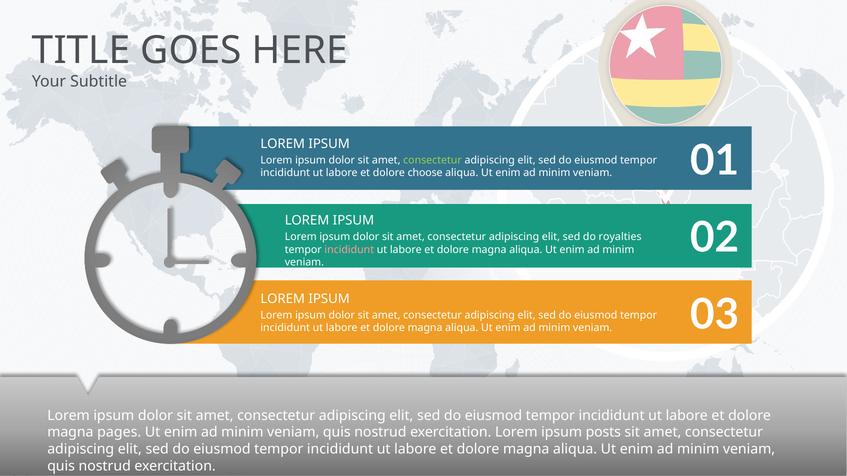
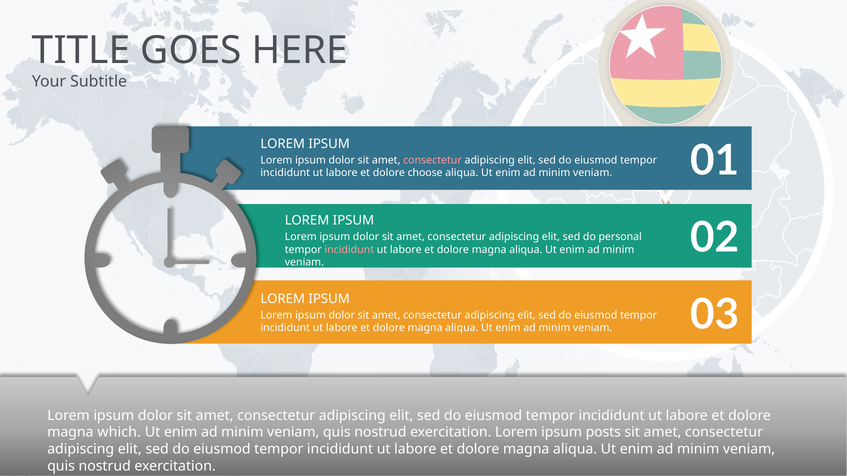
consectetur colour: light green -> pink (432, 160)
royalties: royalties -> personal (620, 237)
pages: pages -> which (119, 433)
